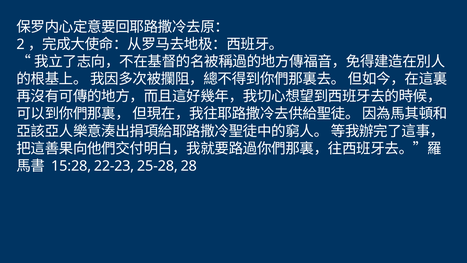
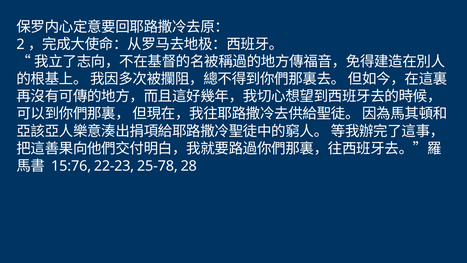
15:28: 15:28 -> 15:76 (71, 166)
25-28: 25-28 -> 25-78 (157, 166)
